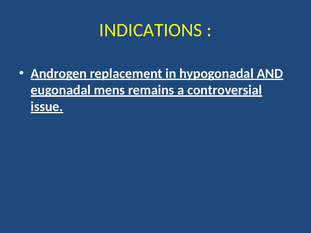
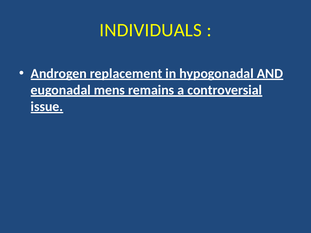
INDICATIONS: INDICATIONS -> INDIVIDUALS (151, 30)
